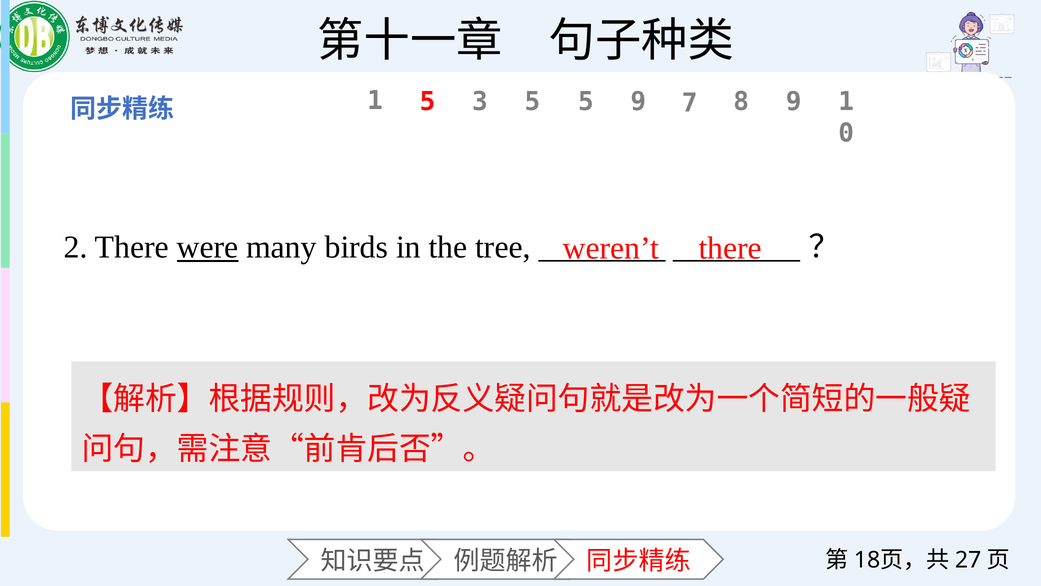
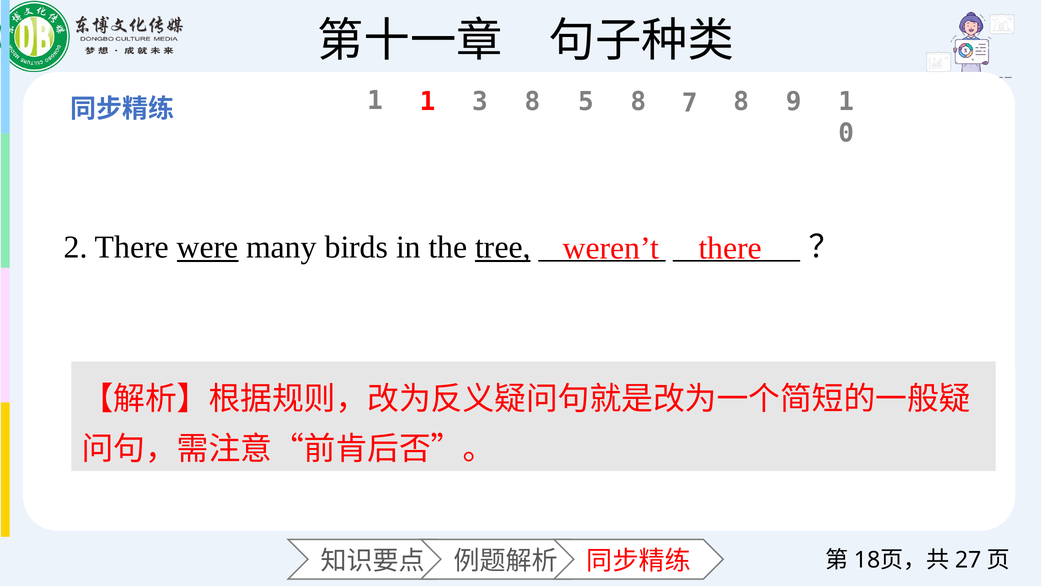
1 5: 5 -> 1 (427, 102)
3 5: 5 -> 8 (532, 102)
5 9: 9 -> 8 (638, 101)
tree underline: none -> present (503, 247)
